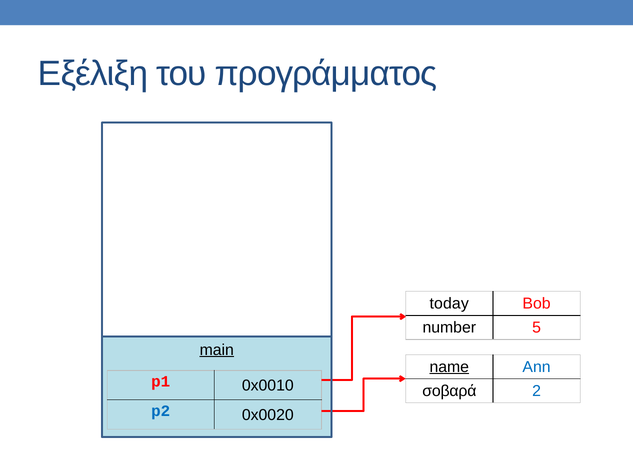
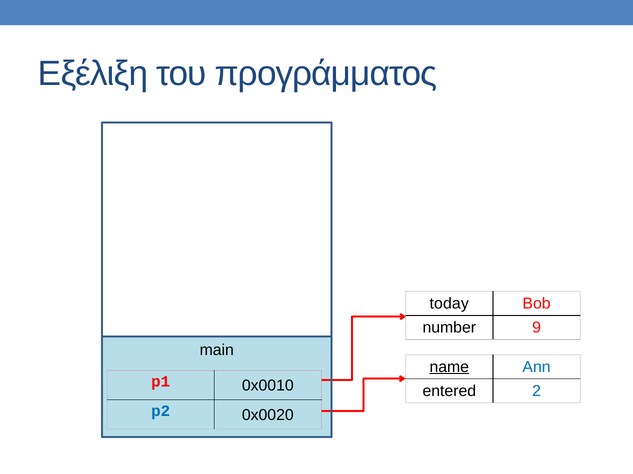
5: 5 -> 9 (537, 328)
main underline: present -> none (217, 350)
σοβαρά: σοβαρά -> entered (449, 392)
